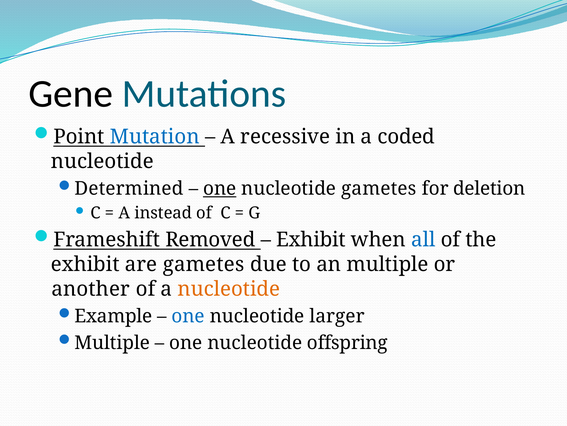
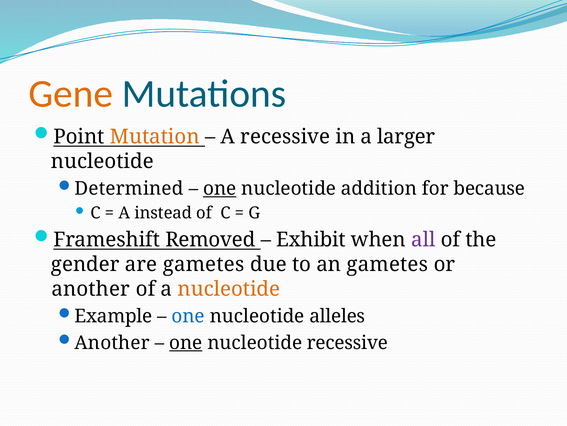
Gene colour: black -> orange (71, 94)
Mutation colour: blue -> orange (155, 137)
coded: coded -> larger (406, 137)
nucleotide gametes: gametes -> addition (379, 188)
deletion: deletion -> because (489, 188)
all colour: blue -> purple (423, 239)
exhibit: exhibit -> gender (85, 264)
an multiple: multiple -> gametes (387, 264)
larger: larger -> alleles (337, 316)
Multiple: Multiple -> Another (112, 342)
one underline: none -> present (186, 342)
nucleotide offspring: offspring -> recessive (347, 342)
